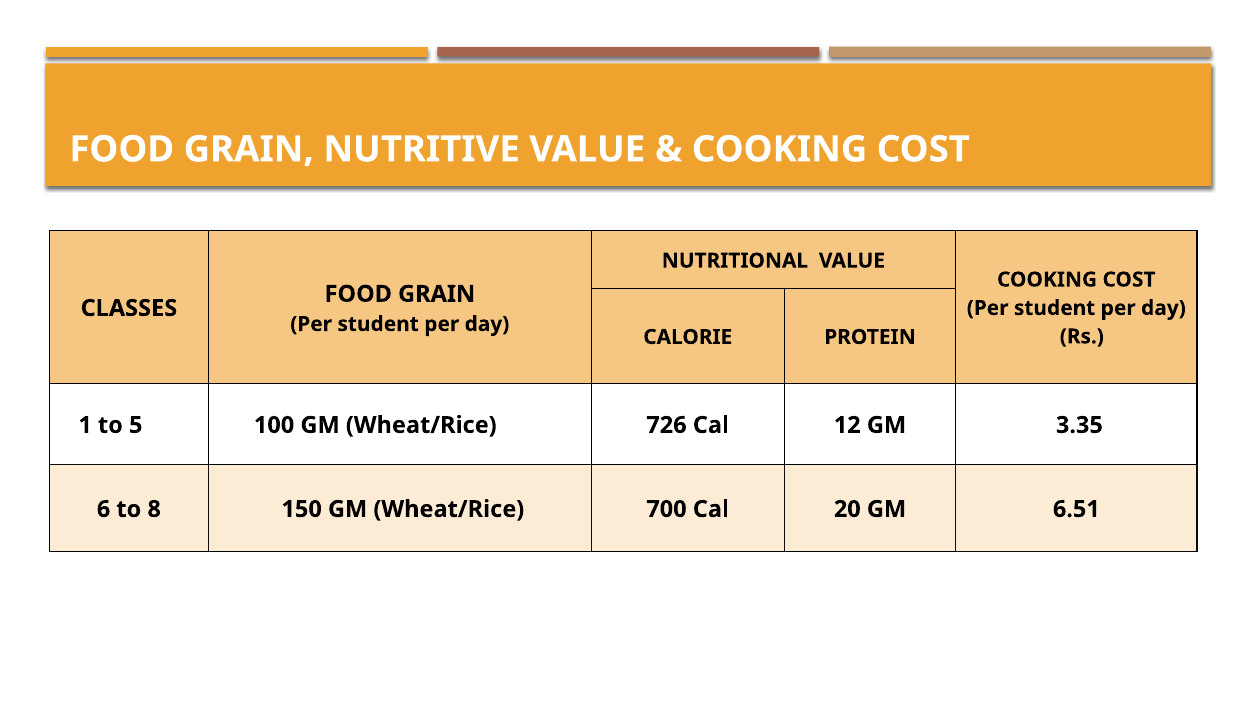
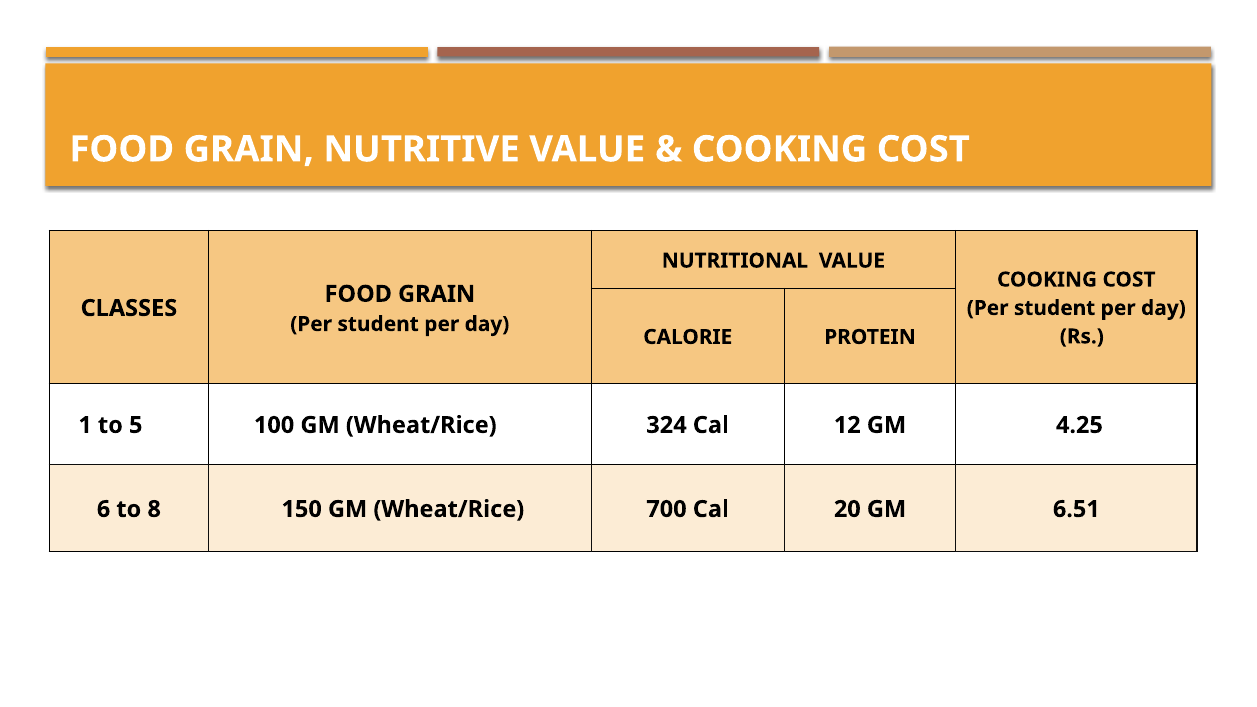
726: 726 -> 324 (667, 425)
3.35: 3.35 -> 4.25 (1079, 425)
